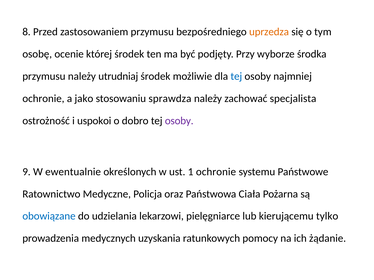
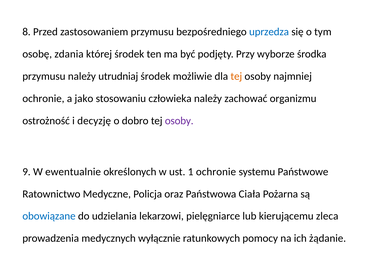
uprzedza colour: orange -> blue (269, 32)
ocenie: ocenie -> zdania (69, 54)
tej colour: blue -> orange (236, 76)
sprawdza: sprawdza -> człowieka (170, 99)
specjalista: specjalista -> organizmu (293, 99)
uspokoi: uspokoi -> decyzję (94, 121)
tylko: tylko -> zleca (327, 217)
uzyskania: uzyskania -> wyłącznie (159, 239)
